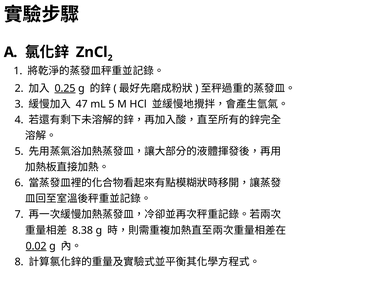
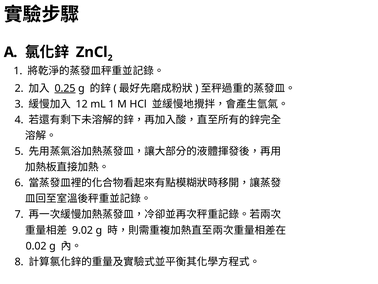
47: 47 -> 12 (82, 104)
mL 5: 5 -> 1 (111, 104)
8.38: 8.38 -> 9.02 (82, 230)
0.02 underline: present -> none (36, 246)
